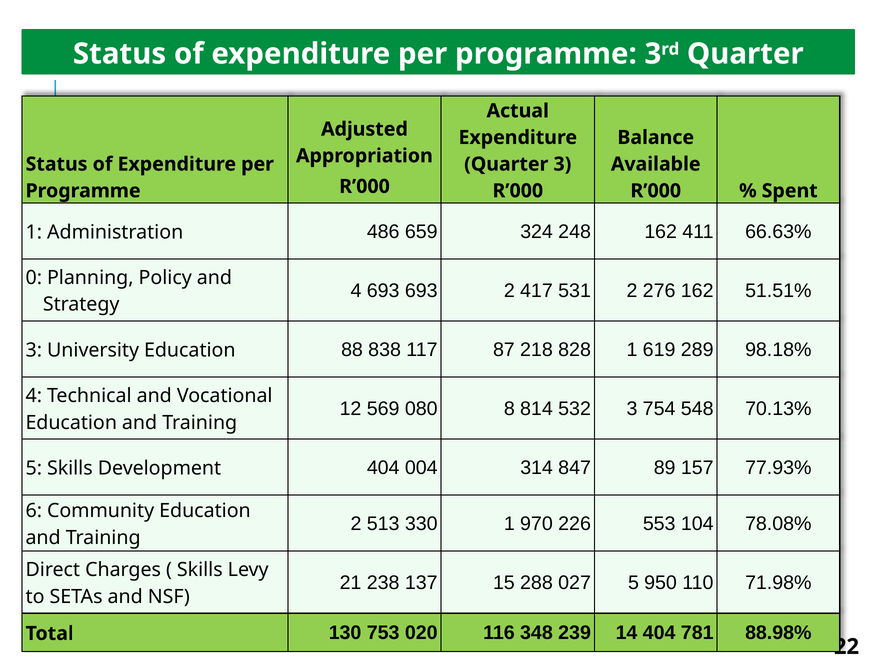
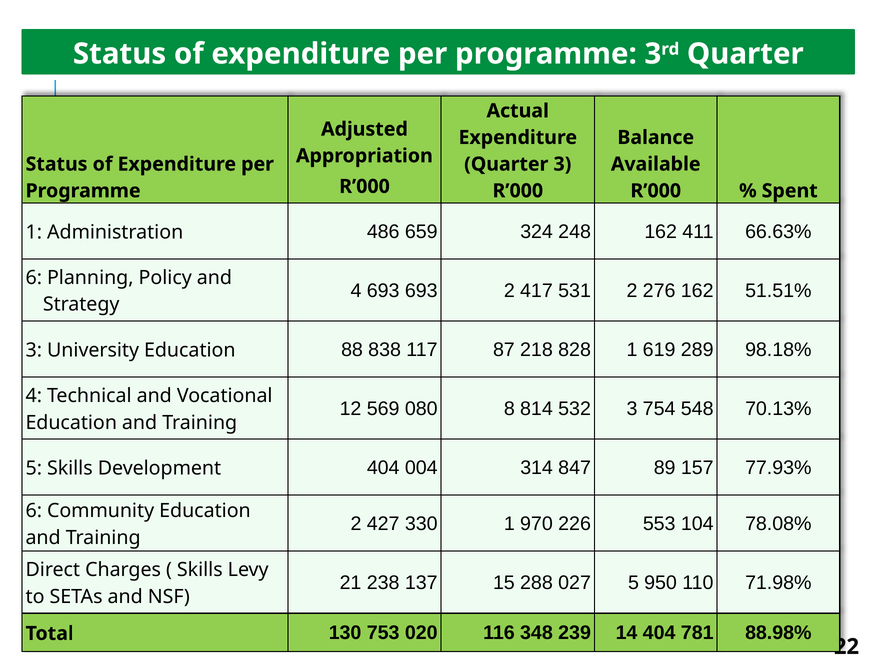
0: 0 -> 6 (34, 278)
513: 513 -> 427 (383, 524)
